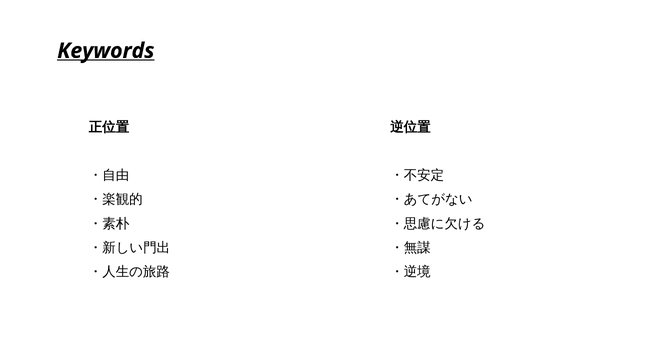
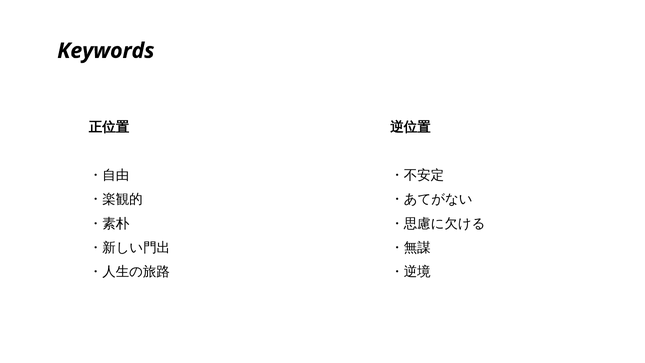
Keywords underline: present -> none (106, 51)
